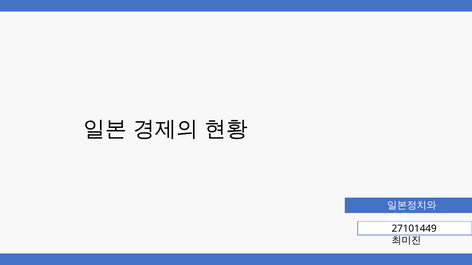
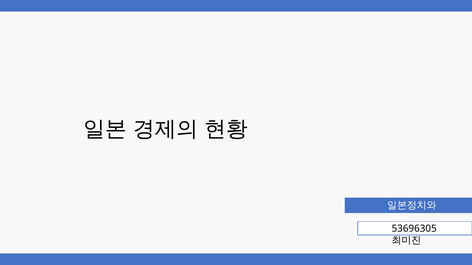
27101449: 27101449 -> 53696305 (414, 229)
